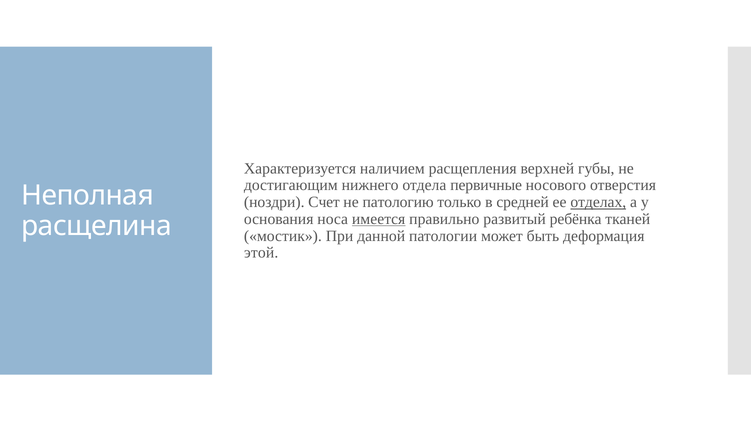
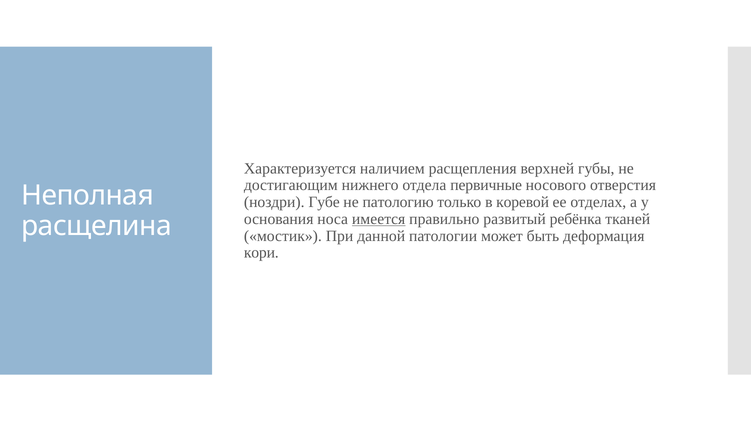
Счет: Счет -> Губе (324, 202)
средней: средней -> коревой (523, 202)
отделах underline: present -> none (598, 202)
этой: этой -> кори (261, 253)
